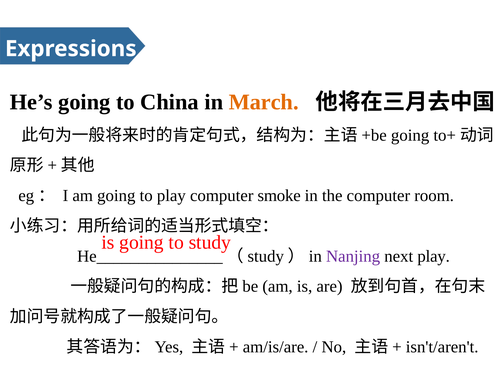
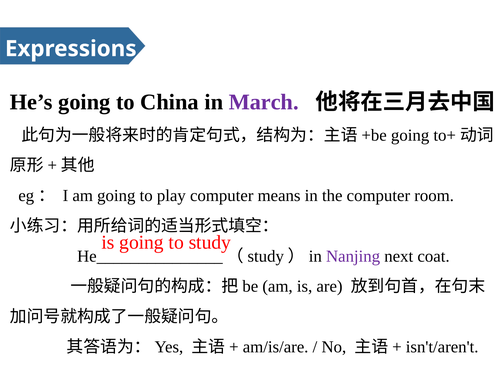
March colour: orange -> purple (264, 102)
smoke: smoke -> means (279, 196)
next play: play -> coat (434, 256)
